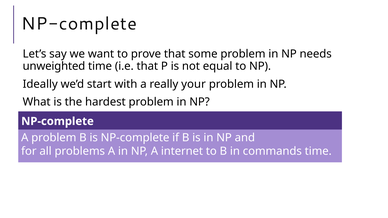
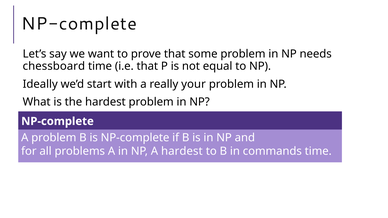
unweighted: unweighted -> chessboard (54, 66)
A internet: internet -> hardest (182, 151)
